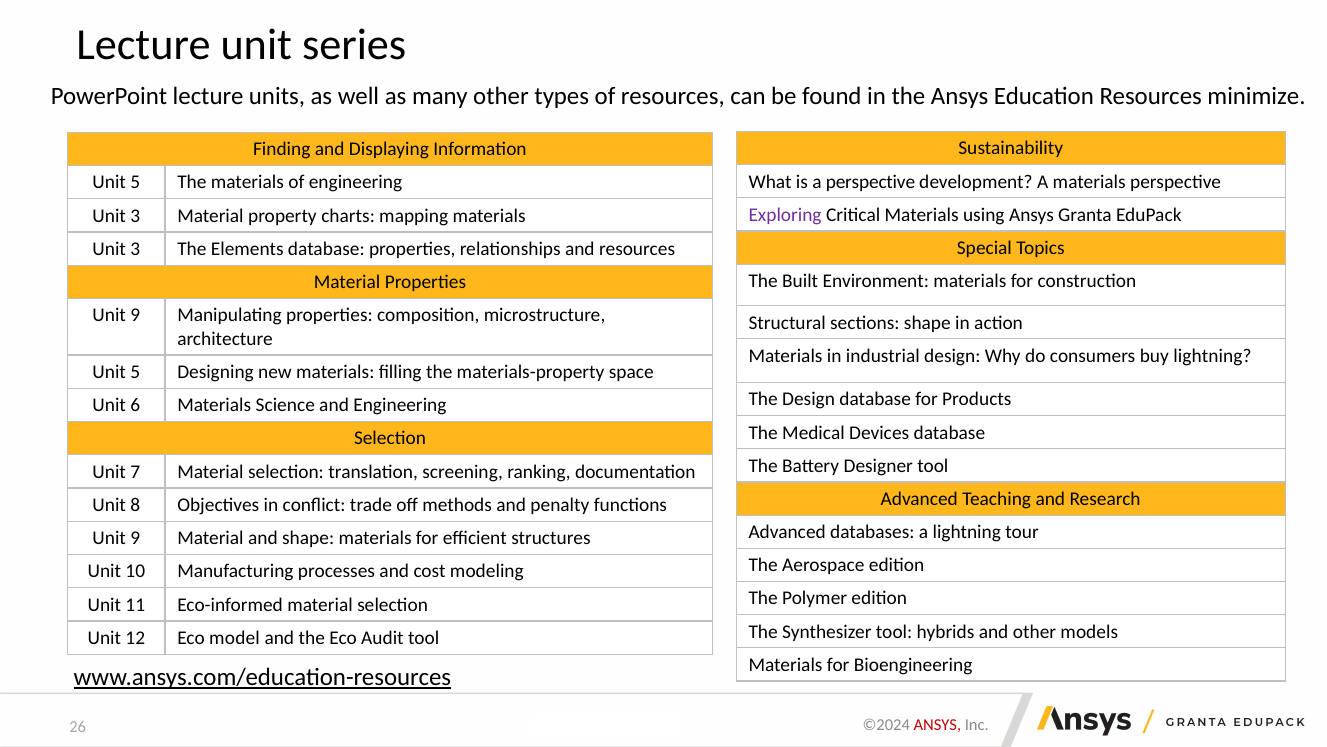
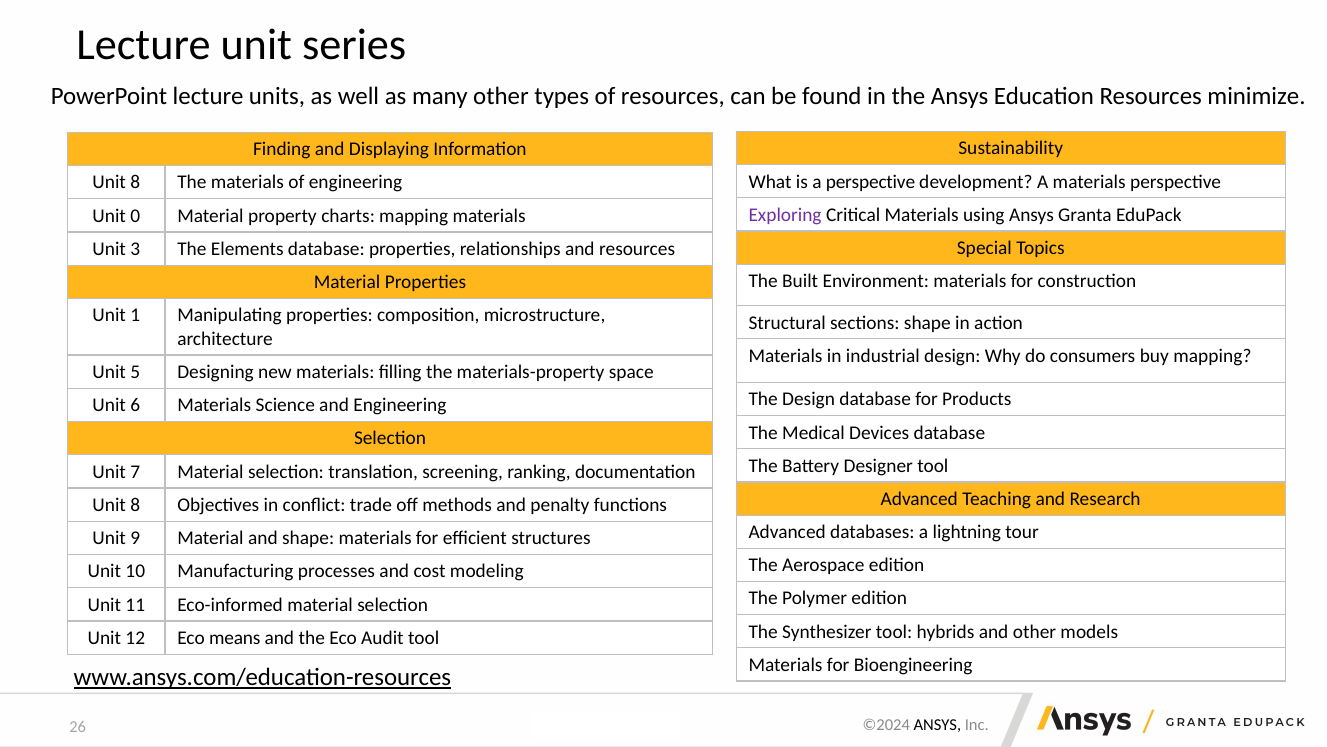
5: 5 -> 8 (135, 182)
3: 3 -> 0 (135, 216)
9: 9 -> 1 (135, 315)
buy lightning: lightning -> mapping (1212, 356)
model: model -> means (235, 638)
ANSYS colour: red -> black (937, 725)
